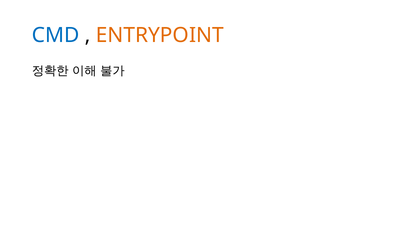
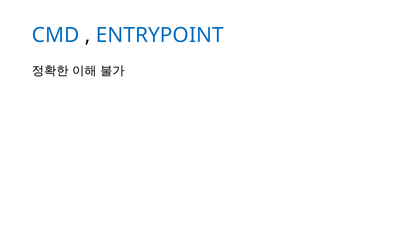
ENTRYPOINT colour: orange -> blue (160, 35)
